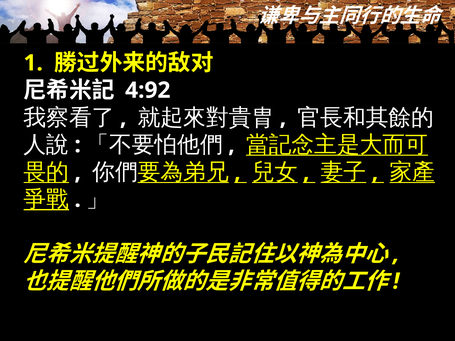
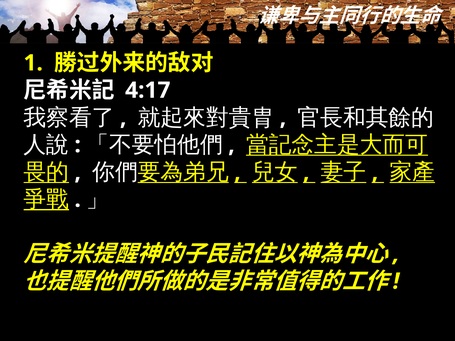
4:92: 4:92 -> 4:17 (148, 90)
